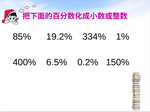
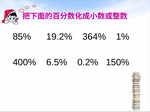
334%: 334% -> 364% (94, 37)
